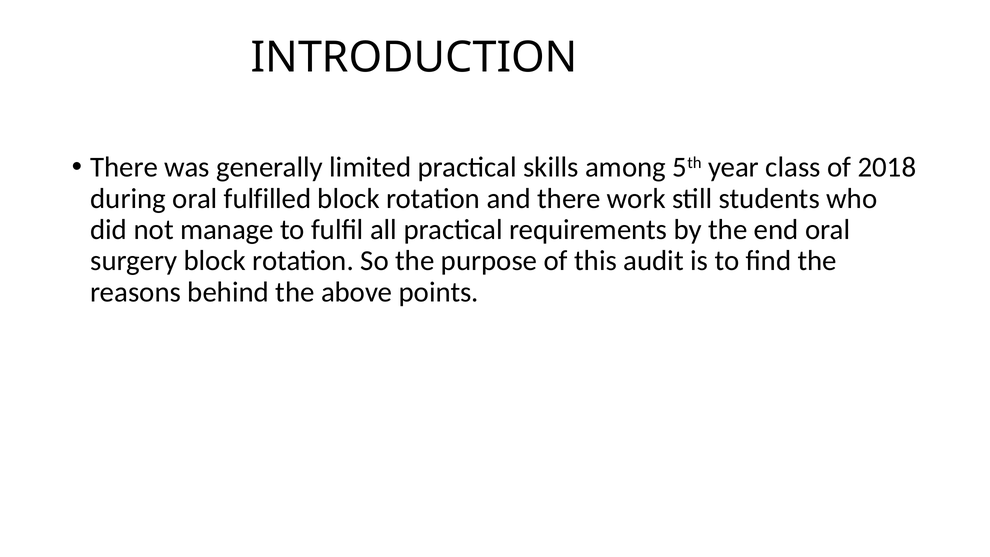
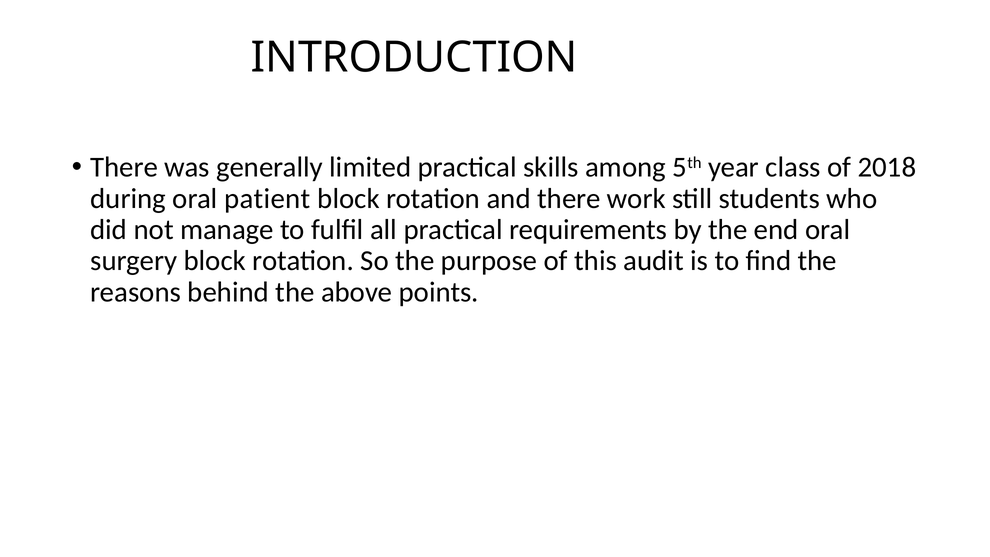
fulfilled: fulfilled -> patient (267, 199)
